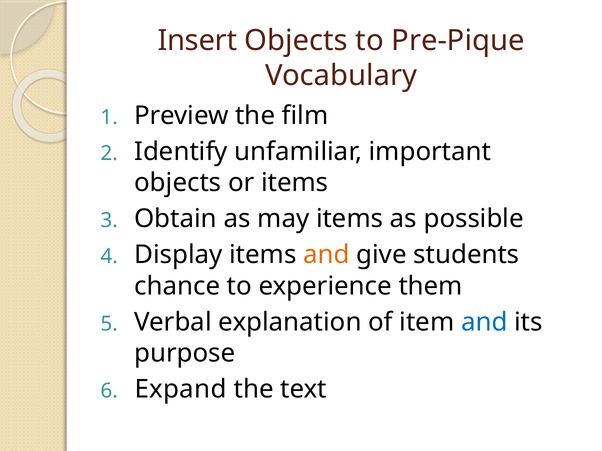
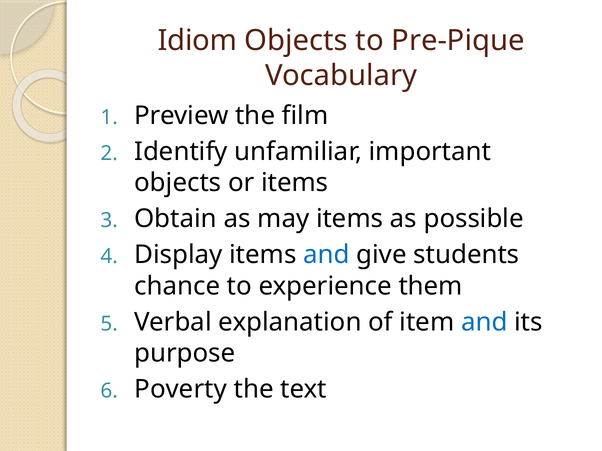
Insert: Insert -> Idiom (197, 41)
and colour: orange -> blue (326, 255)
Expand: Expand -> Poverty (181, 390)
